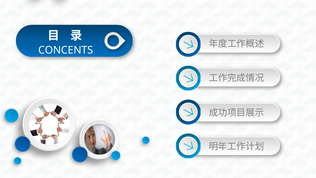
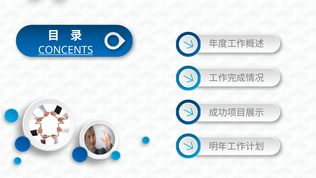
CONCENTS underline: none -> present (66, 50)
